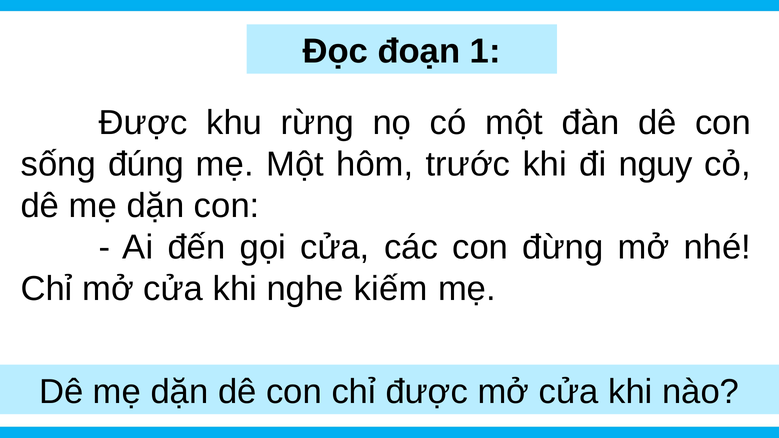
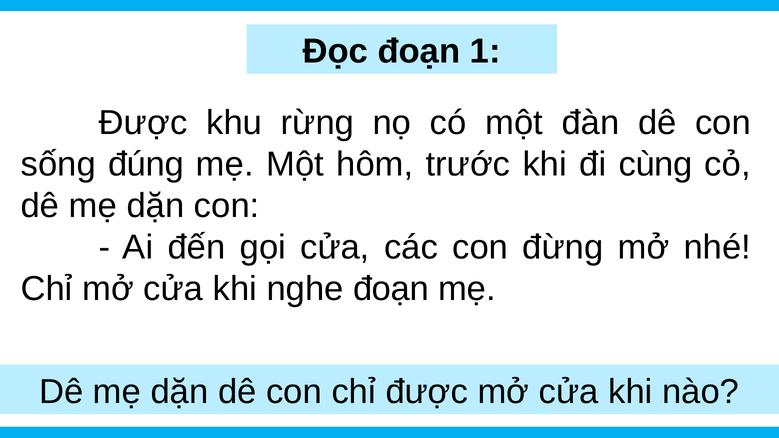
nguy: nguy -> cùng (656, 164)
nghe kiếm: kiếm -> đoạn (391, 289)
